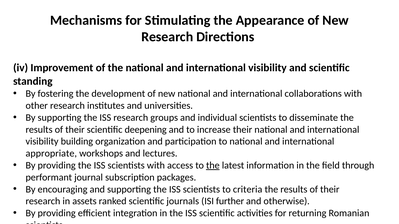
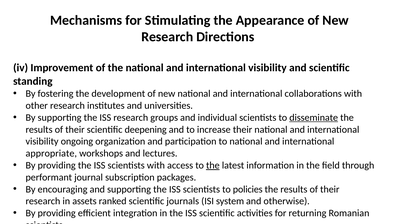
disseminate underline: none -> present (314, 118)
building: building -> ongoing (77, 142)
criteria: criteria -> policies (248, 190)
further: further -> system (230, 202)
